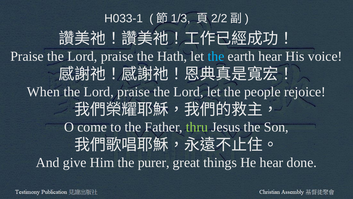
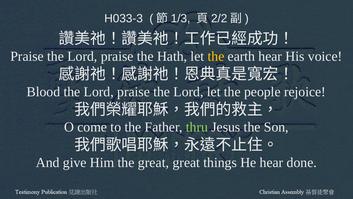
H033-1: H033-1 -> H033-3 (124, 18)
the colour: light blue -> yellow (216, 56)
When: When -> Blood (43, 92)
the purer: purer -> great (153, 162)
